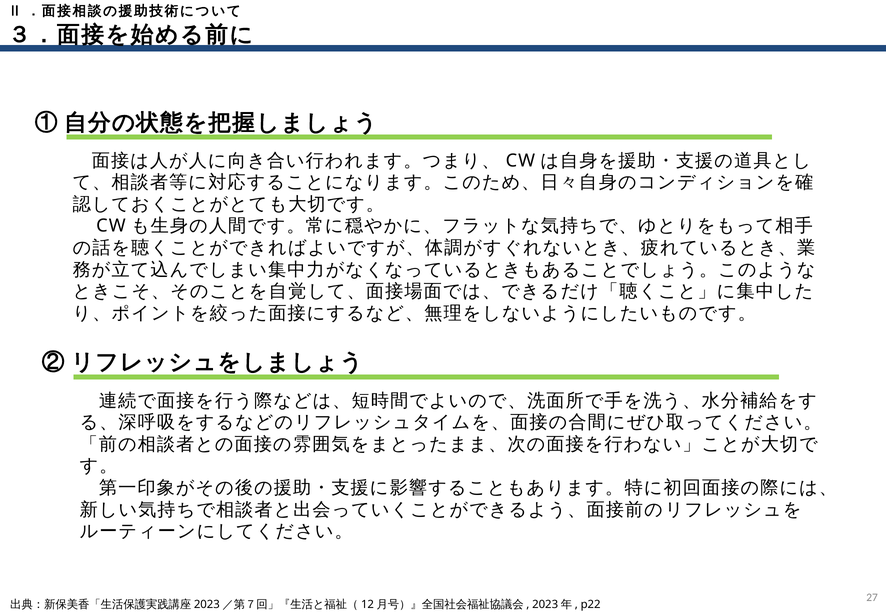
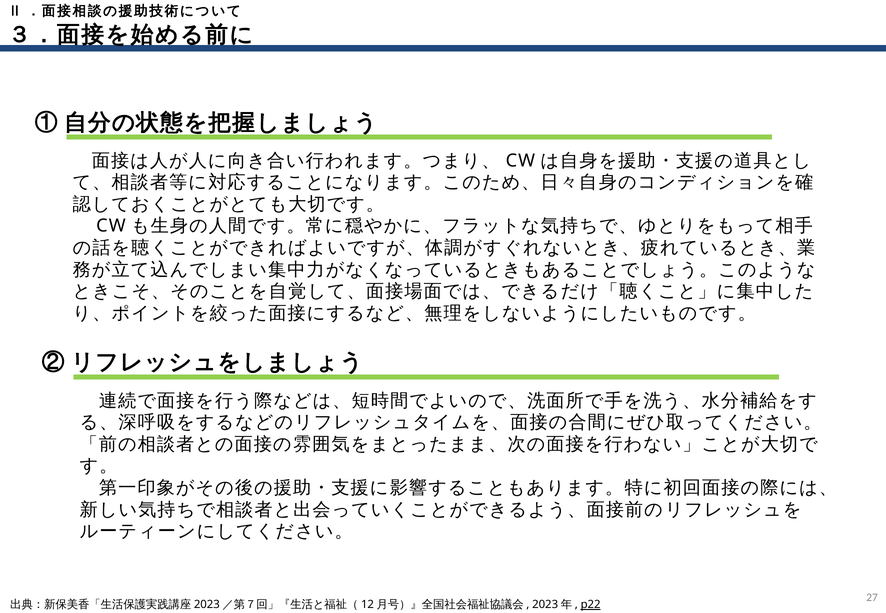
p22 underline: none -> present (591, 605)
